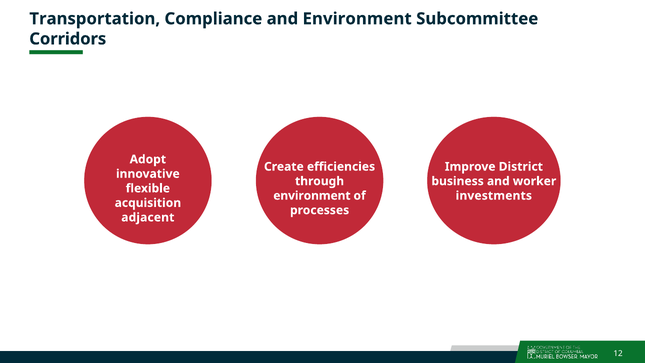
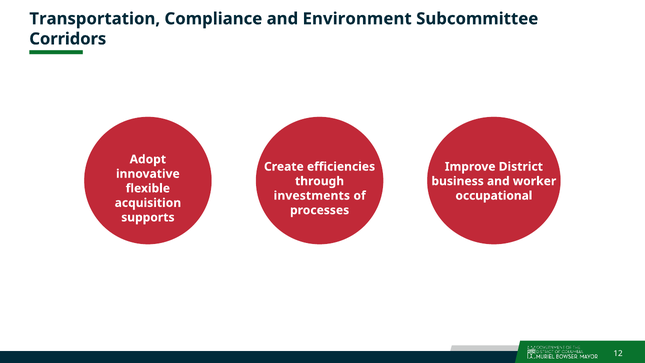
environment: environment -> investments (312, 196)
investments: investments -> occupational (494, 196)
adjacent: adjacent -> supports (148, 217)
